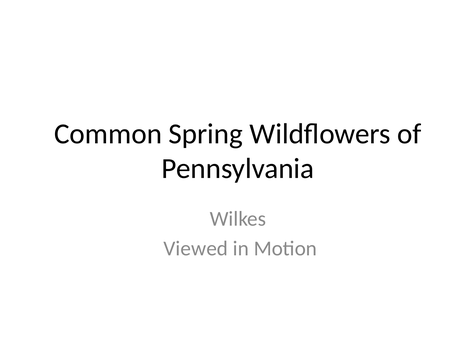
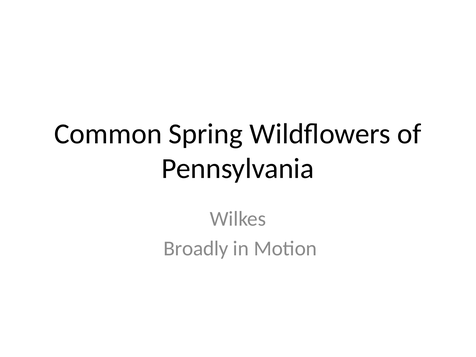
Viewed: Viewed -> Broadly (196, 248)
